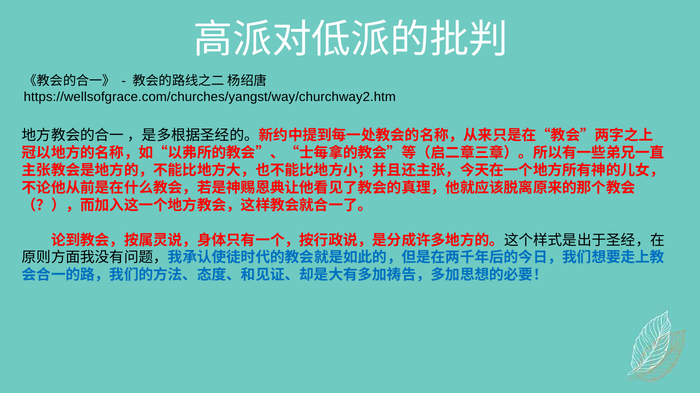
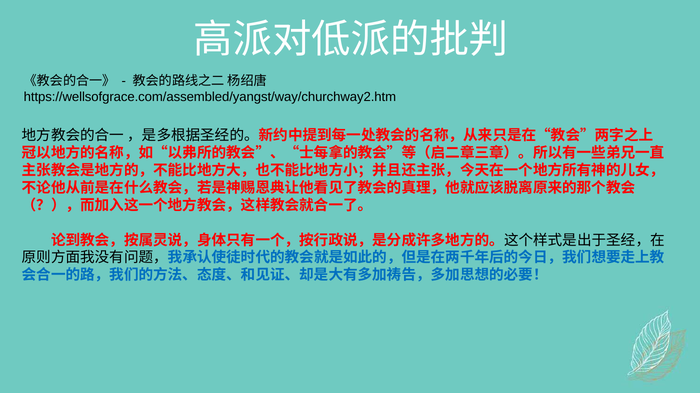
https://wellsofgrace.com/churches/yangst/way/churchway2.htm: https://wellsofgrace.com/churches/yangst/way/churchway2.htm -> https://wellsofgrace.com/assembled/yangst/way/churchway2.htm (210, 97)
